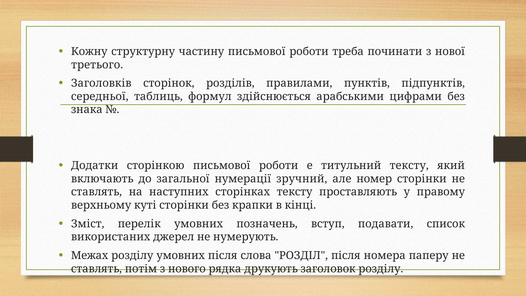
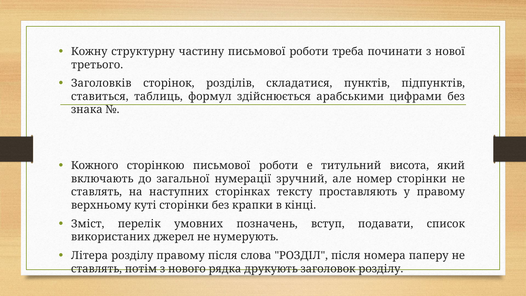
правилами: правилами -> складатися (299, 83)
середньої: середньої -> ставиться (100, 96)
Додатки: Додатки -> Кожного (95, 166)
титульний тексту: тексту -> висота (409, 166)
Межах: Межах -> Літера (90, 255)
розділу умовних: умовних -> правому (181, 255)
